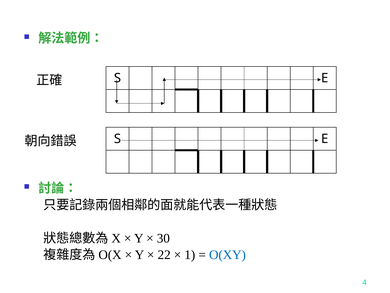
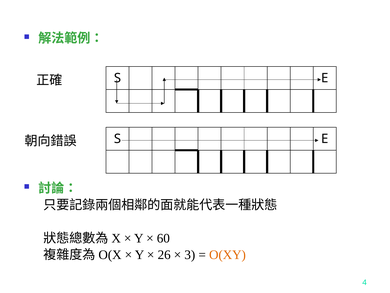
30: 30 -> 60 (163, 238)
22: 22 -> 26 (164, 255)
1: 1 -> 3 (190, 255)
O(XY colour: blue -> orange (227, 255)
